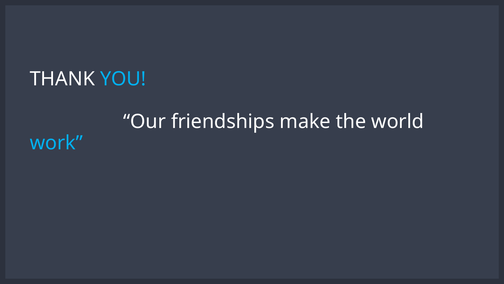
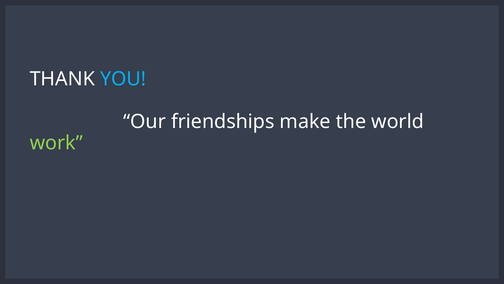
work colour: light blue -> light green (56, 143)
